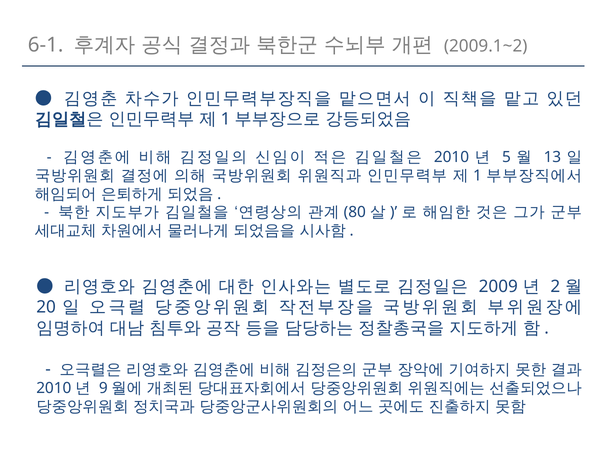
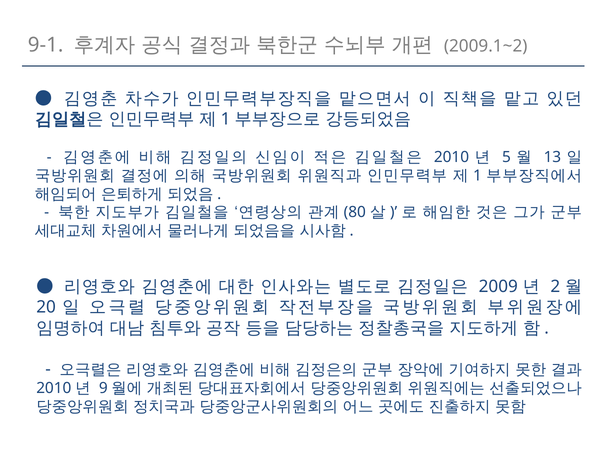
6-1: 6-1 -> 9-1 (46, 45)
